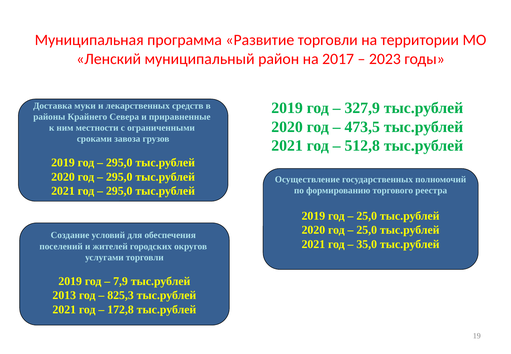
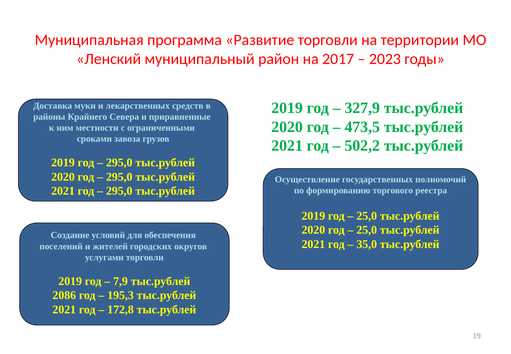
512,8: 512,8 -> 502,2 (362, 146)
2013: 2013 -> 2086 (64, 295)
825,3: 825,3 -> 195,3 (121, 295)
